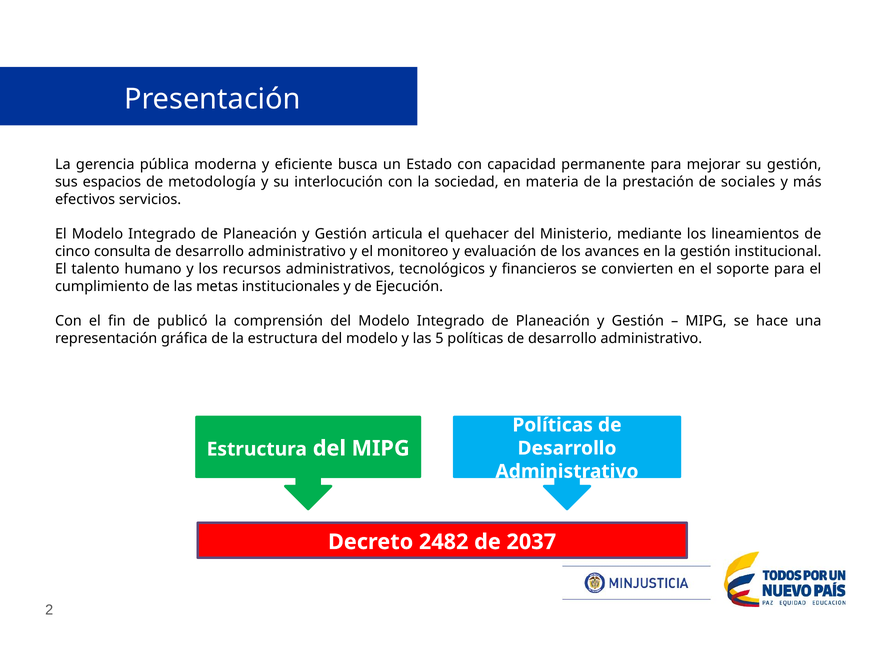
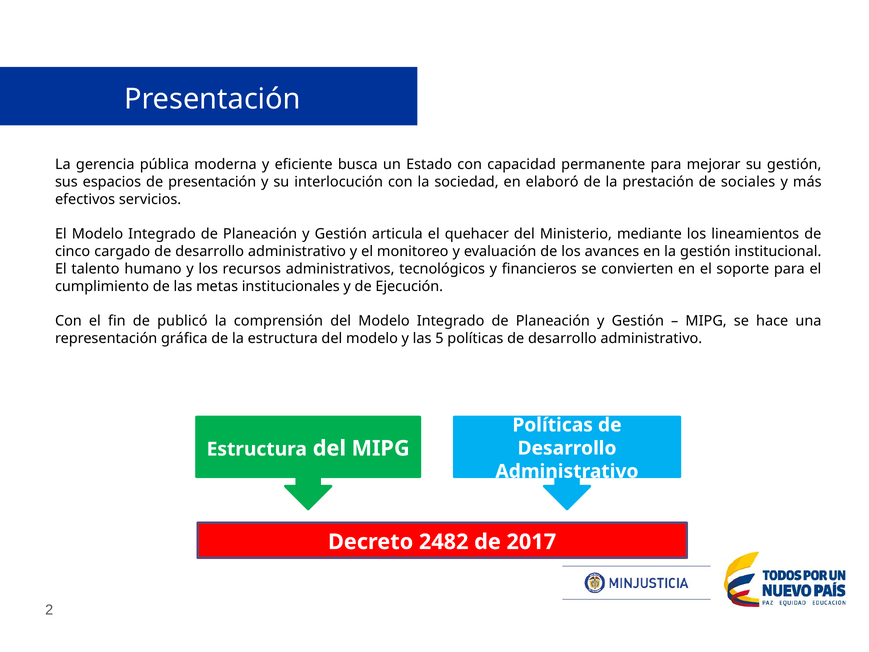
de metodología: metodología -> presentación (212, 182)
materia: materia -> elaboró (552, 182)
consulta: consulta -> cargado (122, 252)
2037: 2037 -> 2017 (531, 542)
